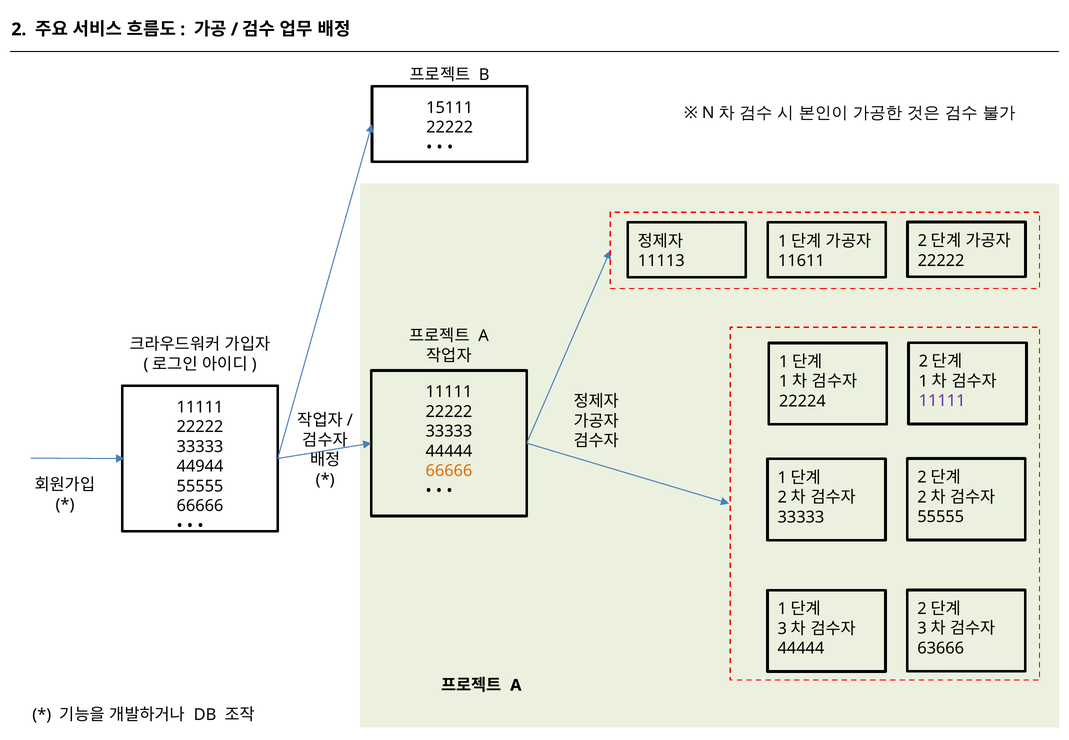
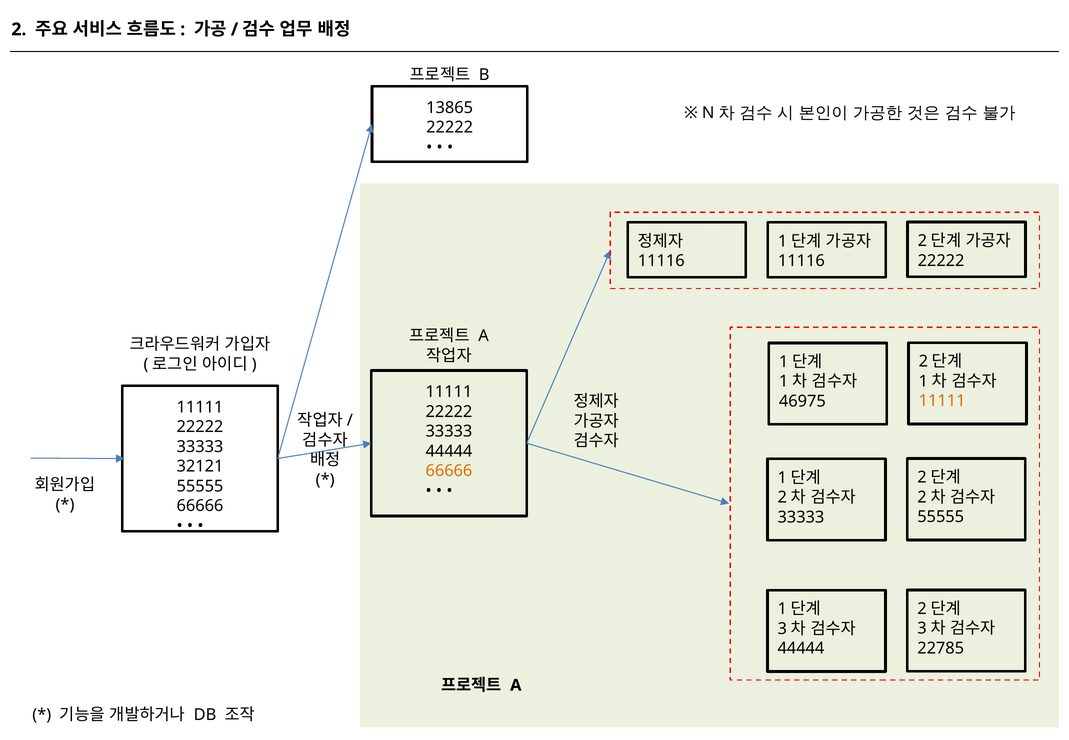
15111: 15111 -> 13865 (450, 108)
11113: 11113 -> 11116 (661, 261)
11611: 11611 -> 11116 (801, 261)
11111 colour: purple -> orange (942, 401)
22224: 22224 -> 46975 (802, 401)
44944: 44944 -> 32121 (200, 467)
63666: 63666 -> 22785 (941, 648)
